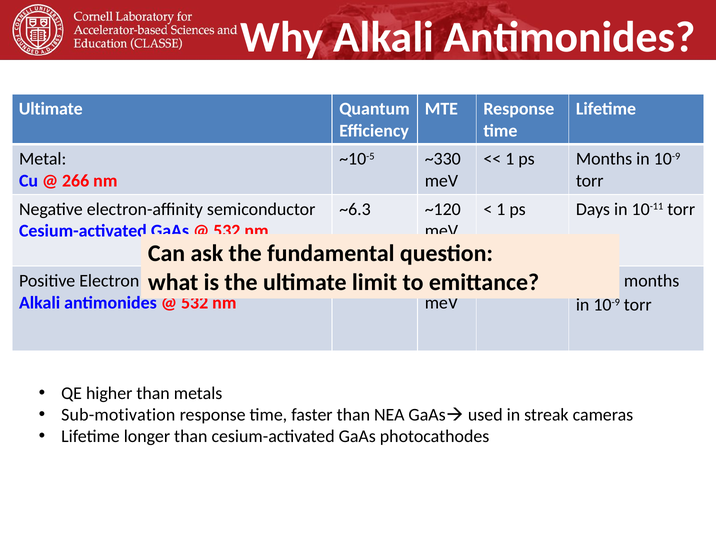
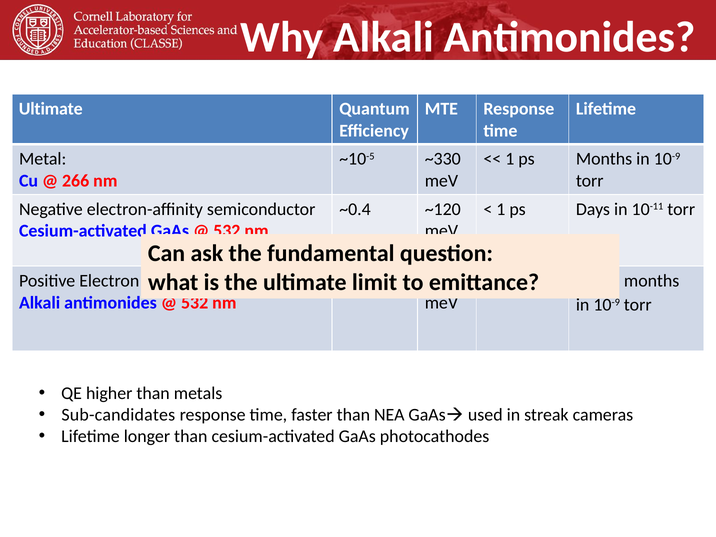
~6.3: ~6.3 -> ~0.4 (355, 209)
Sub-motivation: Sub-motivation -> Sub-candidates (118, 415)
